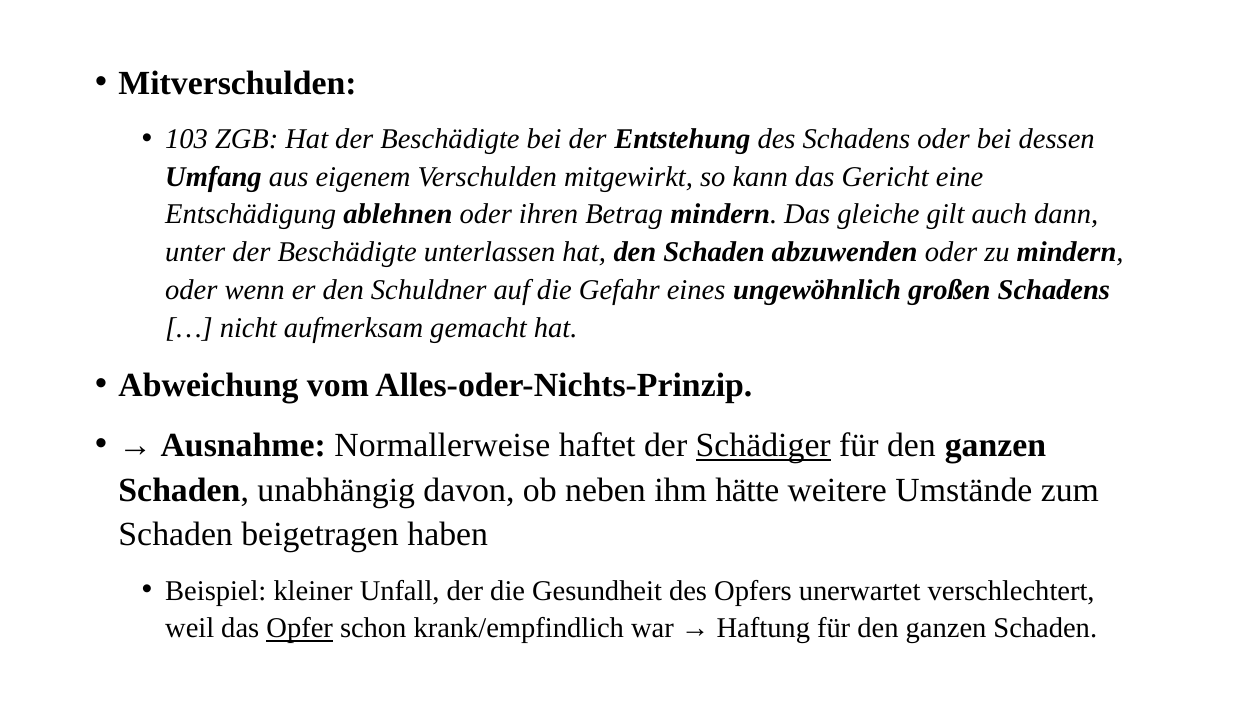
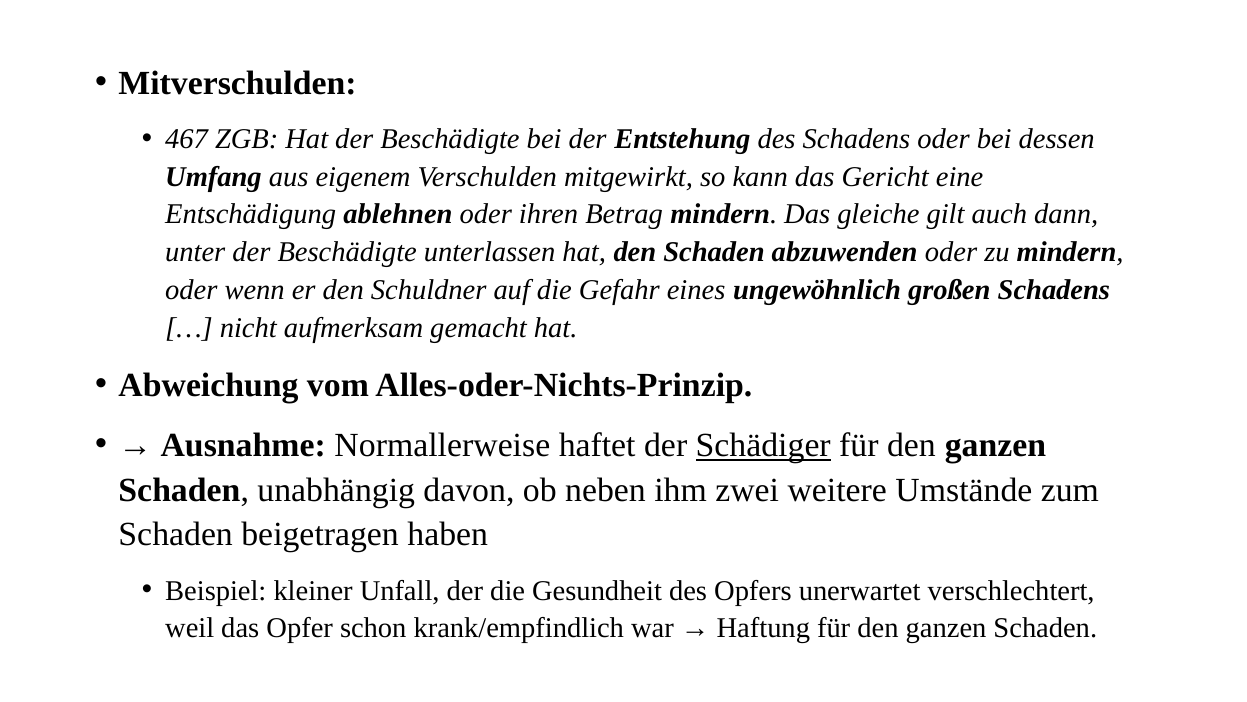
103: 103 -> 467 (187, 139)
hätte: hätte -> zwei (747, 490)
Opfer underline: present -> none (300, 628)
